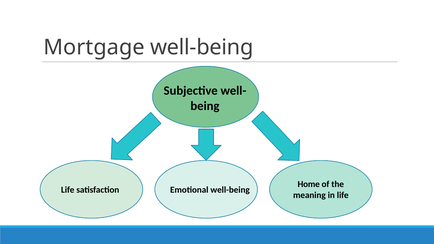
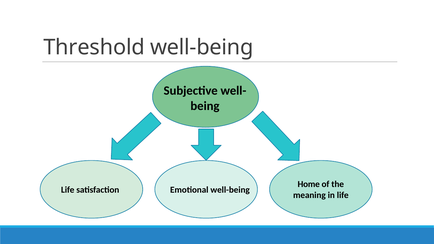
Mortgage: Mortgage -> Threshold (94, 47)
